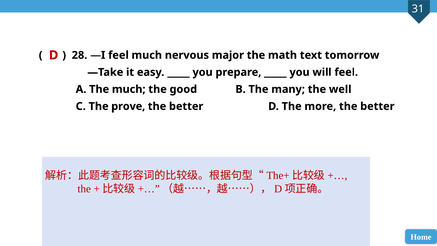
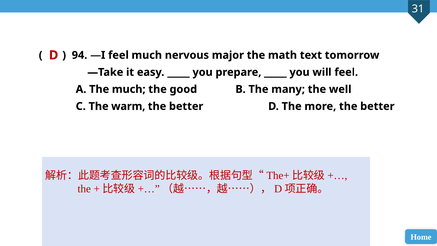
28: 28 -> 94 (80, 55)
prove: prove -> warm (128, 106)
